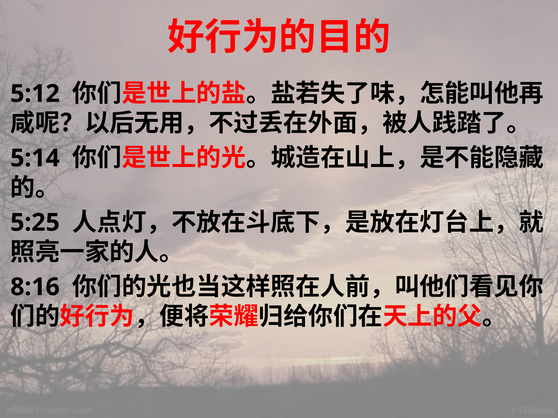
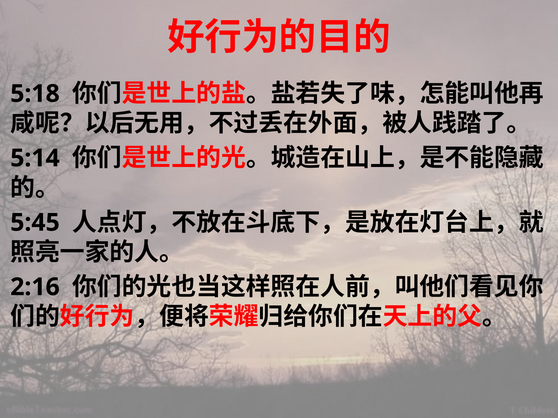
5:12: 5:12 -> 5:18 (35, 94)
5:25: 5:25 -> 5:45 (35, 223)
8:16: 8:16 -> 2:16 (35, 287)
